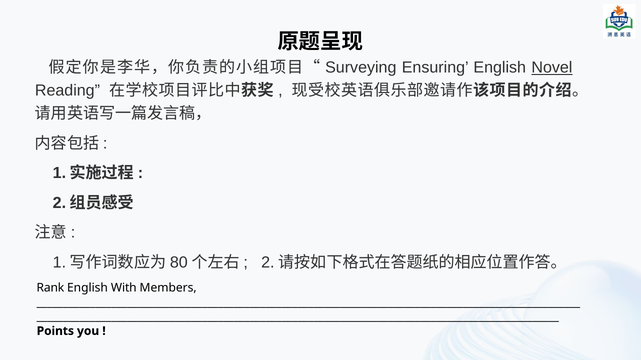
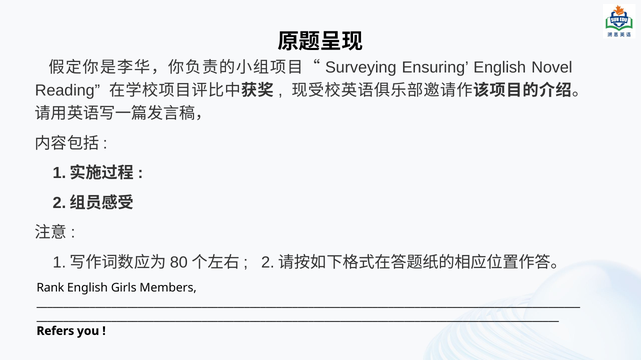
Novel underline: present -> none (552, 68)
With: With -> Girls (124, 288)
Points: Points -> Refers (55, 331)
